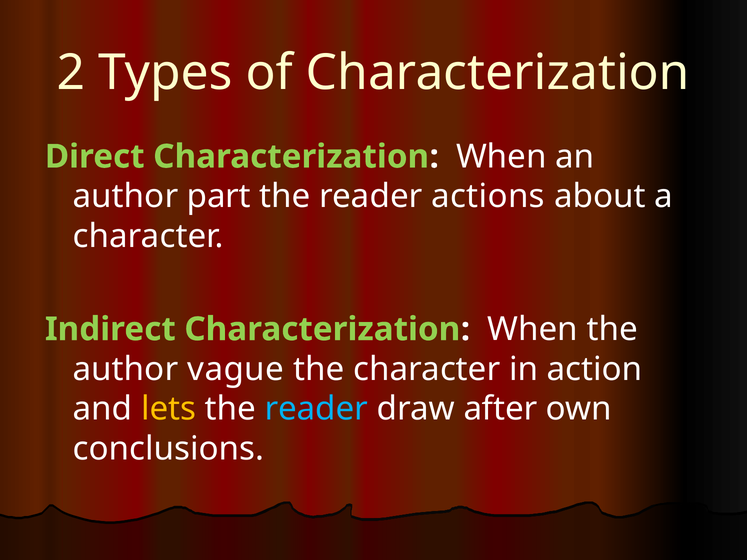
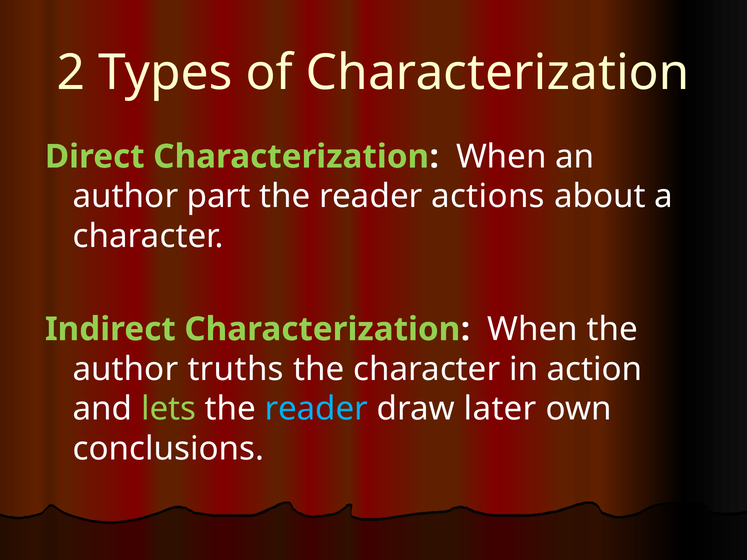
vague: vague -> truths (236, 369)
lets colour: yellow -> light green (169, 409)
after: after -> later (500, 409)
